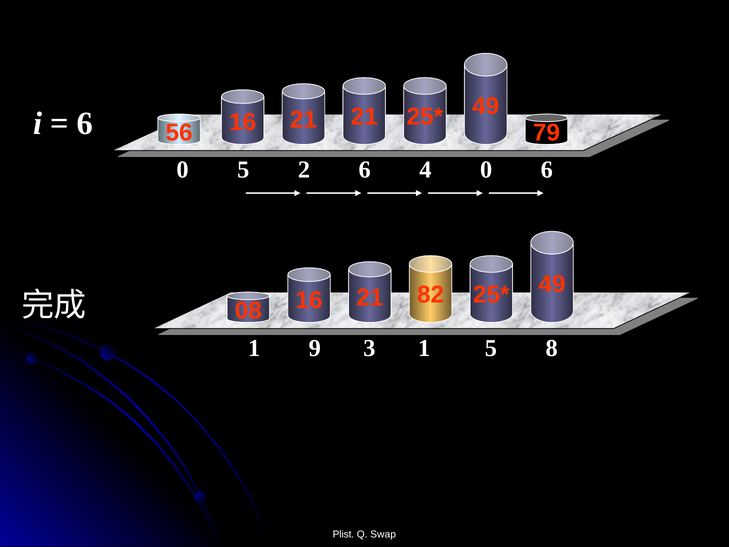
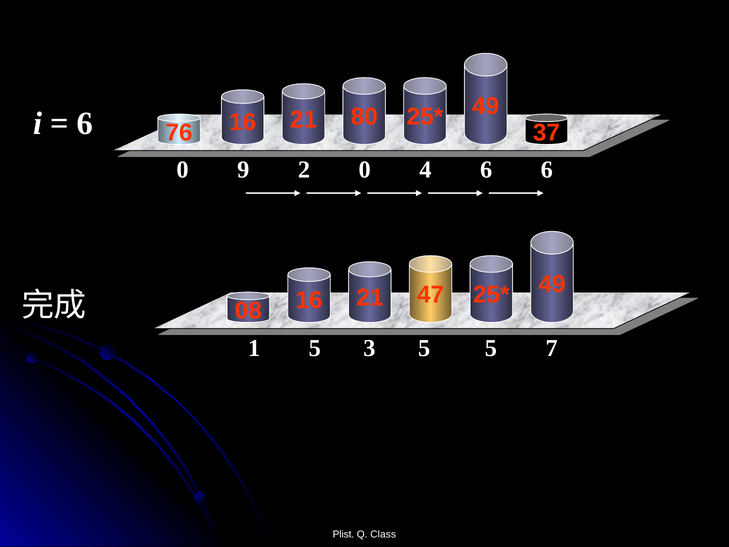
21 21: 21 -> 80 (364, 117)
56: 56 -> 76 (179, 133)
79: 79 -> 37 (546, 133)
0 5: 5 -> 9 (243, 169)
2 6: 6 -> 0 (365, 169)
4 0: 0 -> 6 (486, 169)
82: 82 -> 47 (431, 295)
1 9: 9 -> 5 (315, 348)
3 1: 1 -> 5 (424, 348)
8: 8 -> 7 (552, 348)
Swap: Swap -> Class (383, 534)
